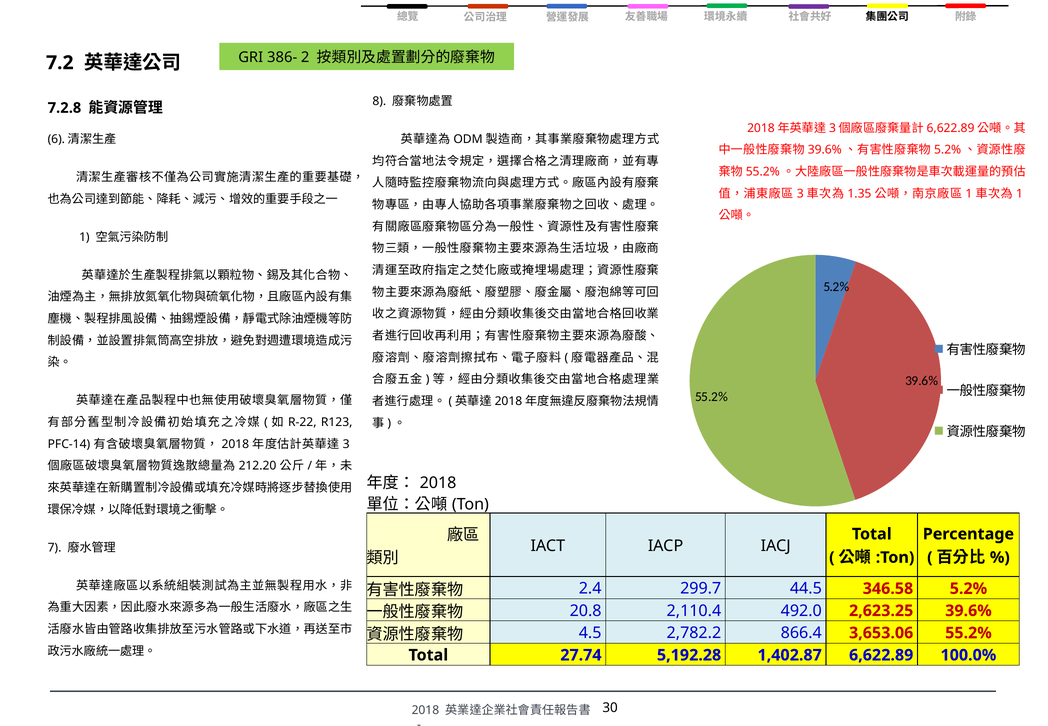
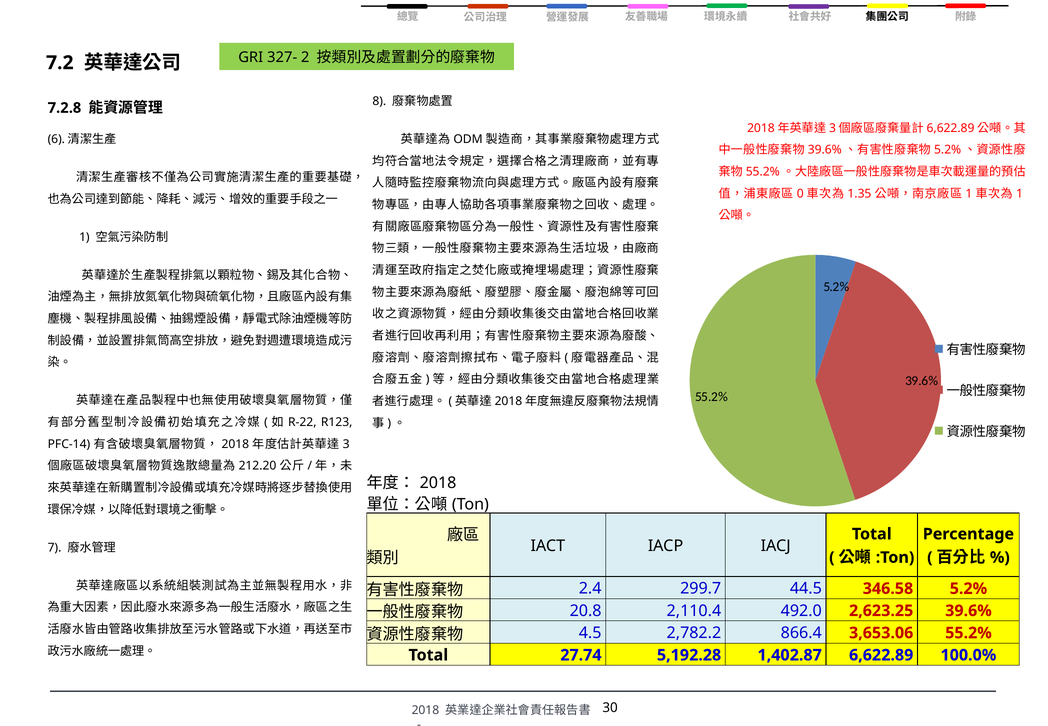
386-: 386- -> 327- (282, 57)
3: 3 -> 0 (800, 193)
